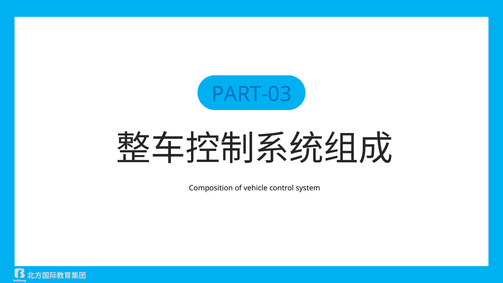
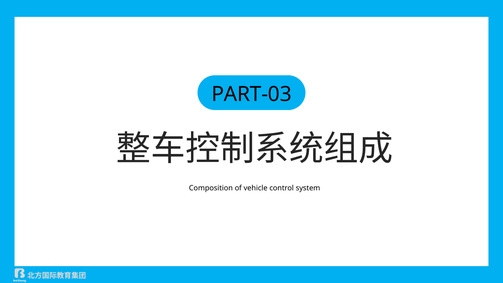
PART-03 colour: blue -> black (252, 94)
